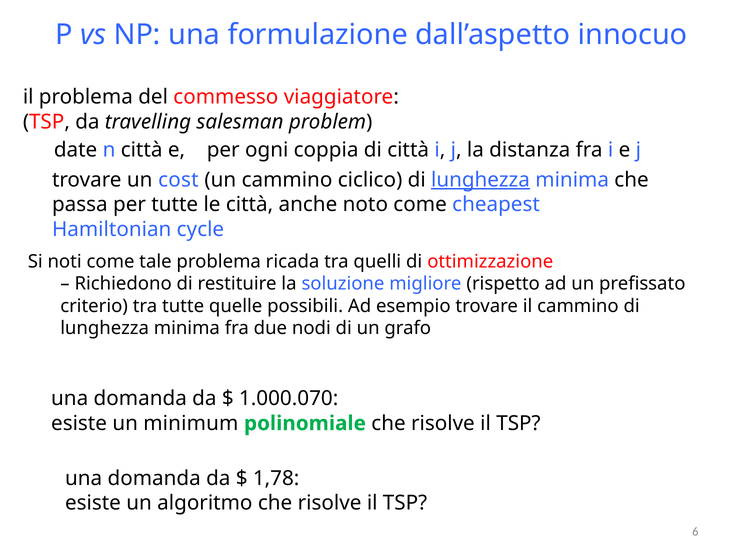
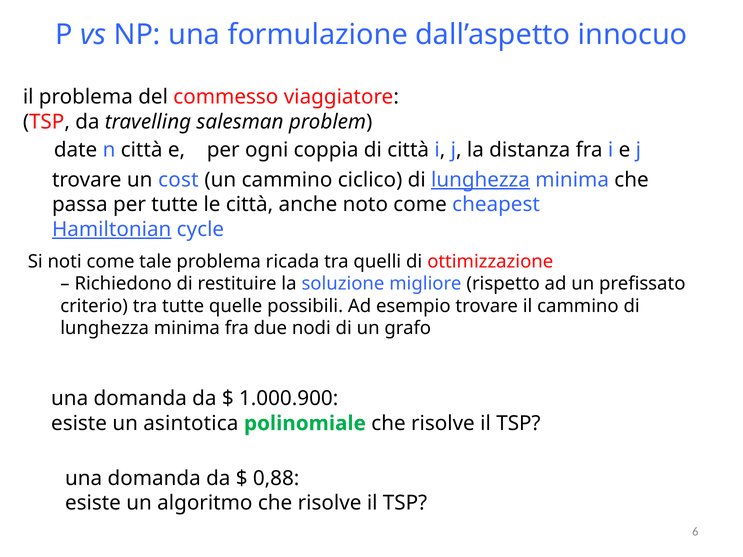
Hamiltonian underline: none -> present (112, 230)
1.000.070: 1.000.070 -> 1.000.900 (289, 399)
minimum: minimum -> asintotica (191, 424)
1,78: 1,78 -> 0,88 (276, 478)
